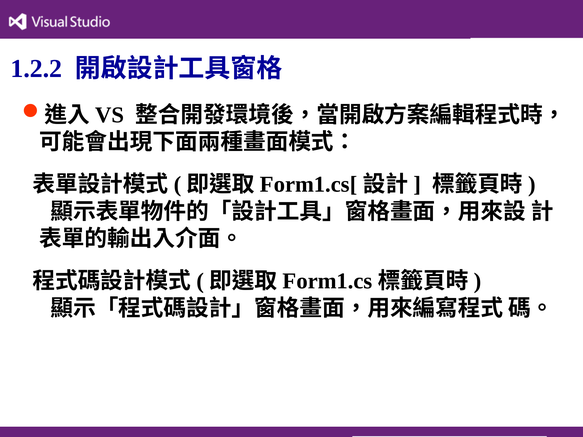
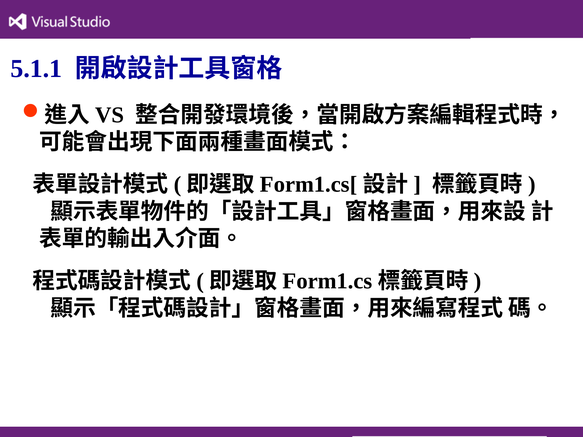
1.2.2: 1.2.2 -> 5.1.1 (36, 69)
